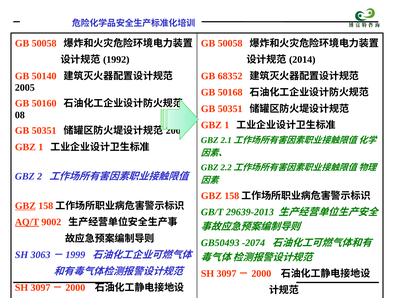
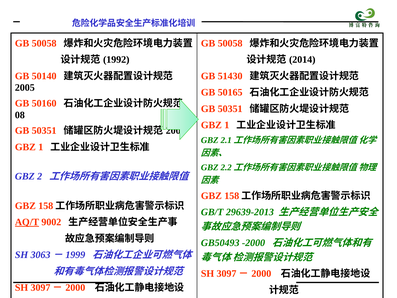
68352: 68352 -> 51430 (230, 76)
50168: 50168 -> 50165 (230, 92)
GBZ underline: present -> none (25, 206)
-2074: -2074 -> -2000 (253, 243)
